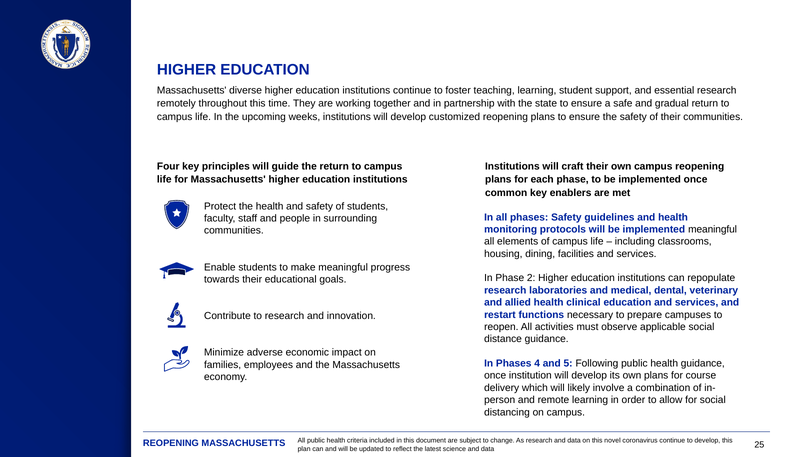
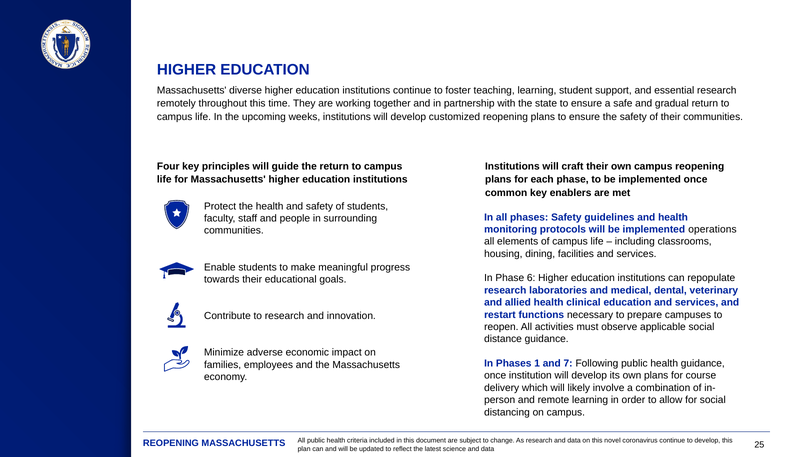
implemented meaningful: meaningful -> operations (712, 229)
2: 2 -> 6 (531, 278)
4: 4 -> 1 (537, 363)
5: 5 -> 7 (568, 363)
